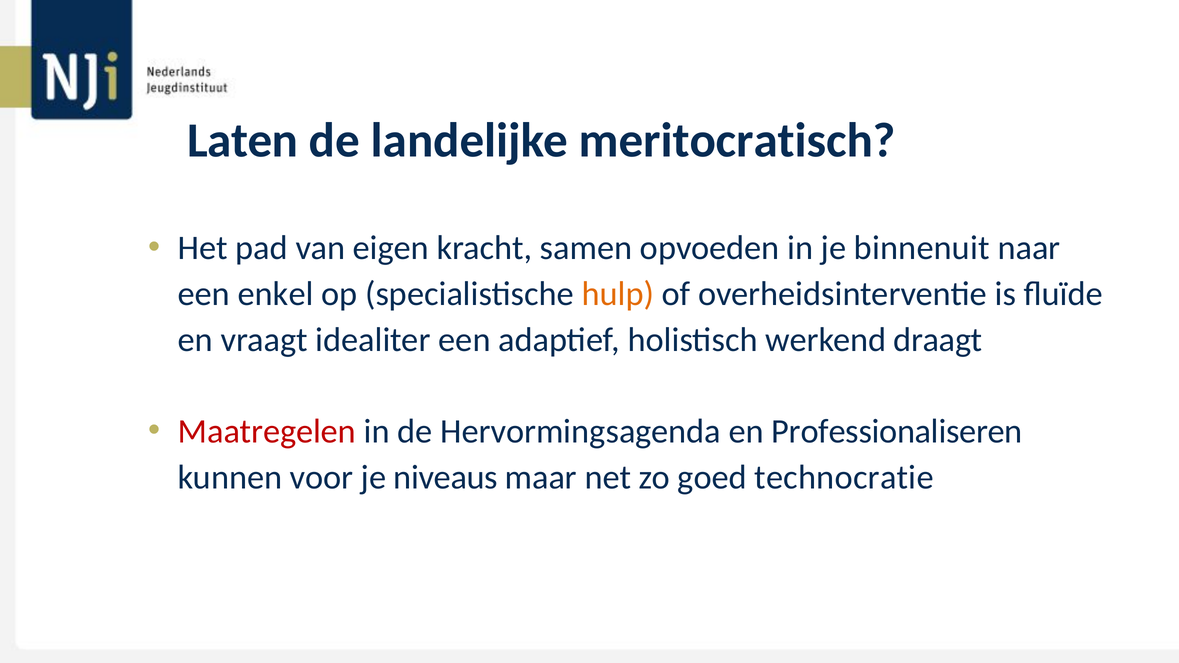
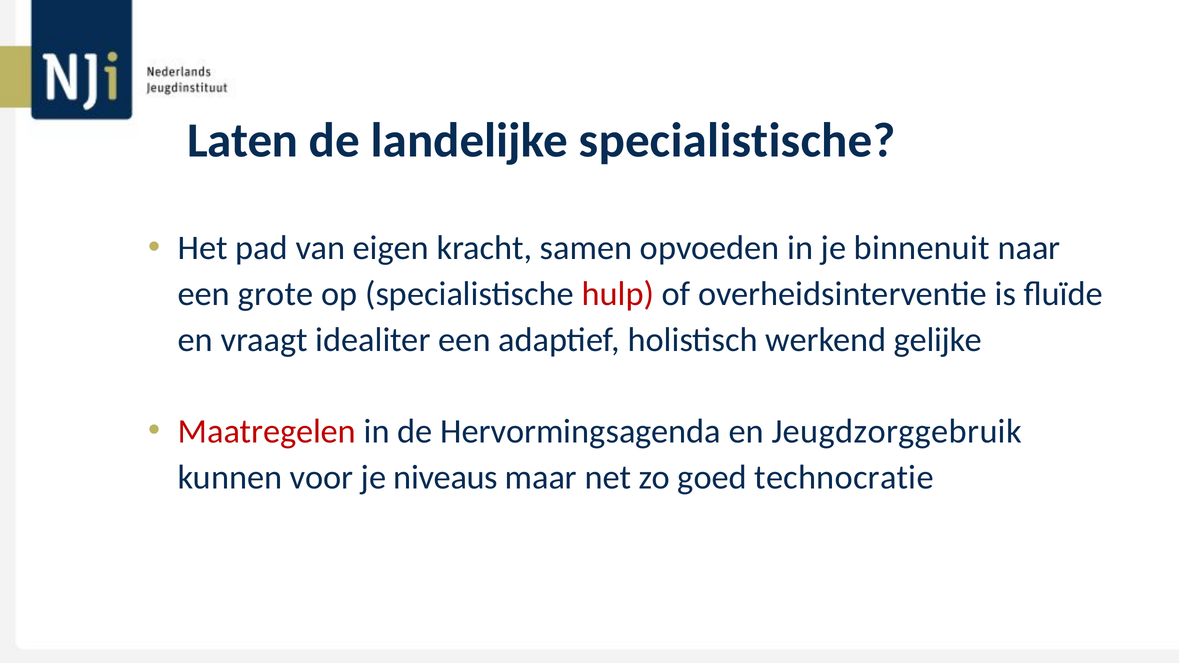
landelijke meritocratisch: meritocratisch -> specialistische (737, 140)
enkel: enkel -> grote (276, 294)
hulp colour: orange -> red (618, 294)
draagt: draagt -> gelijke (938, 340)
Professionaliseren: Professionaliseren -> Jeugdzorggebruik (897, 432)
